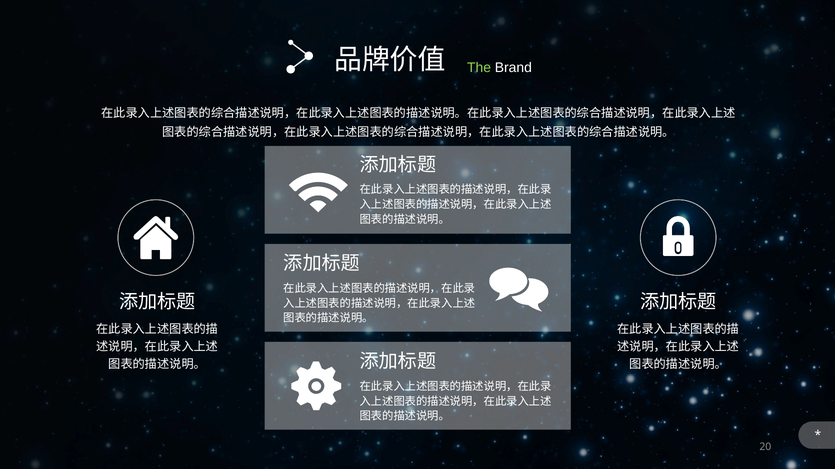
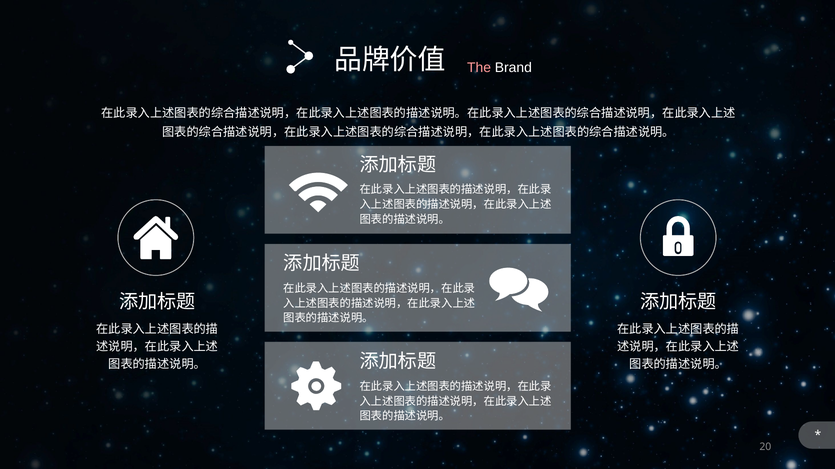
The colour: light green -> pink (479, 68)
